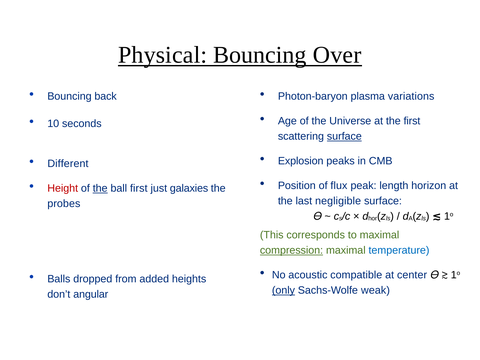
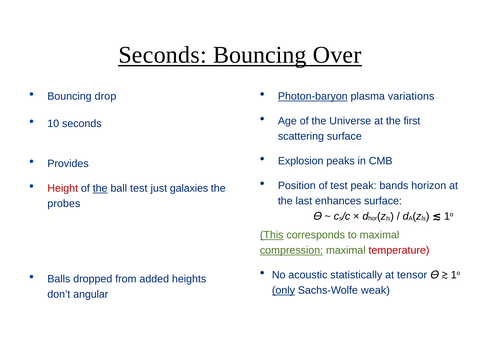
Physical: Physical -> Seconds (163, 55)
back: back -> drop (105, 96)
Photon-baryon underline: none -> present (313, 96)
surface underline: present -> none (344, 136)
Different: Different -> Provides (68, 164)
of flux: flux -> test (339, 186)
length: length -> bands (394, 186)
ball first: first -> test (139, 188)
negligible: negligible -> enhances (338, 201)
This underline: none -> present (272, 235)
temperature colour: blue -> red (399, 250)
compatible: compatible -> statistically (356, 275)
center: center -> tensor (412, 275)
